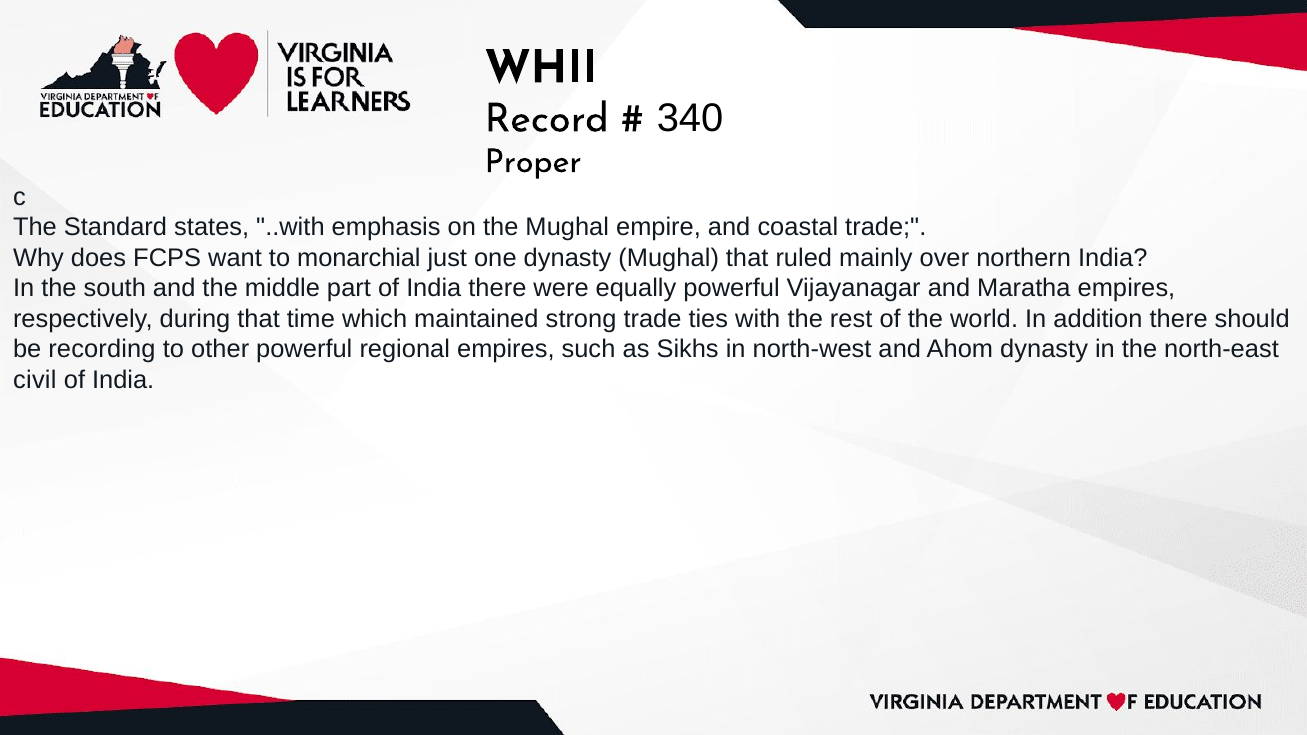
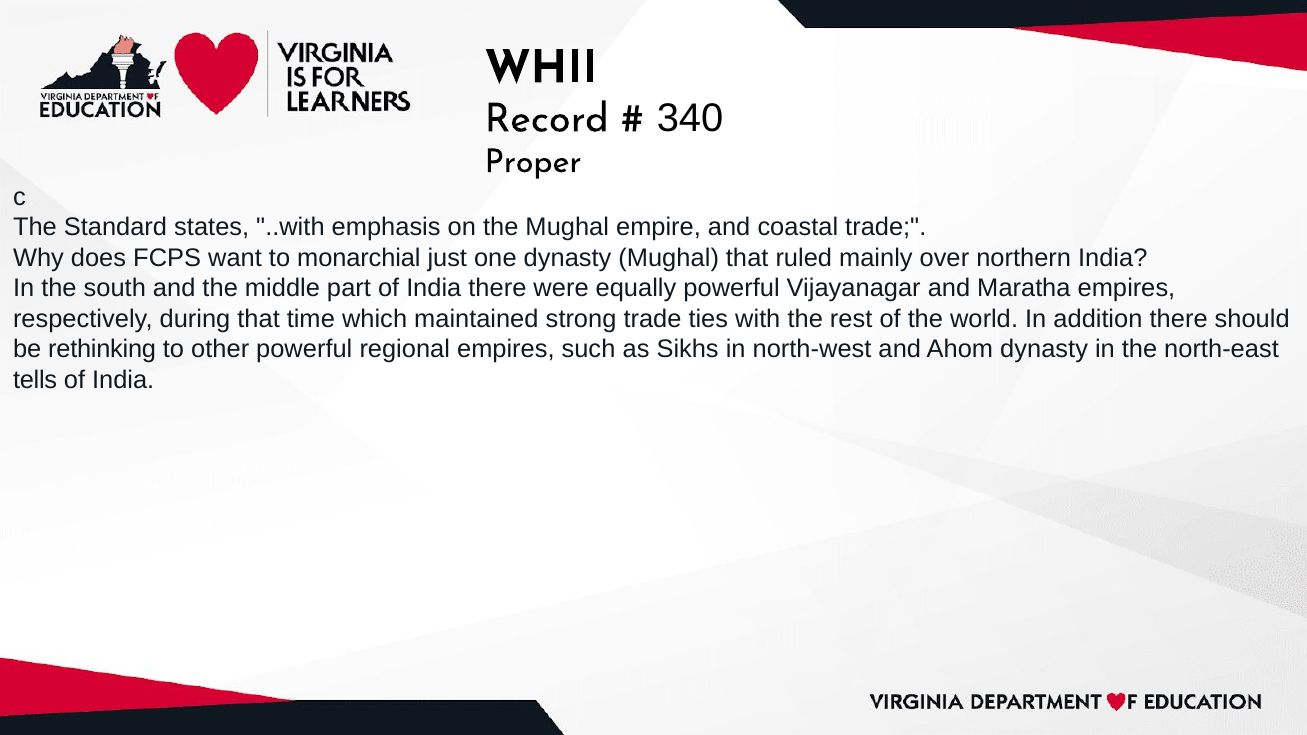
recording: recording -> rethinking (102, 349)
civil: civil -> tells (35, 380)
